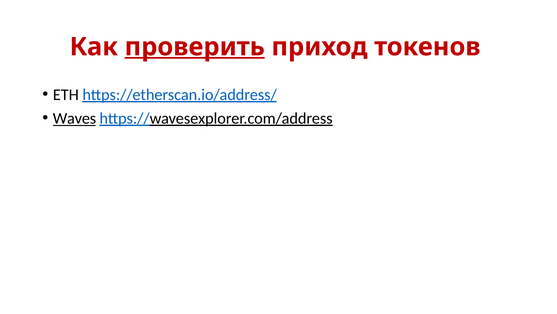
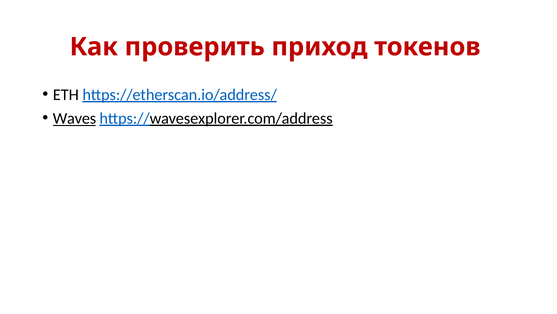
проверить underline: present -> none (195, 47)
